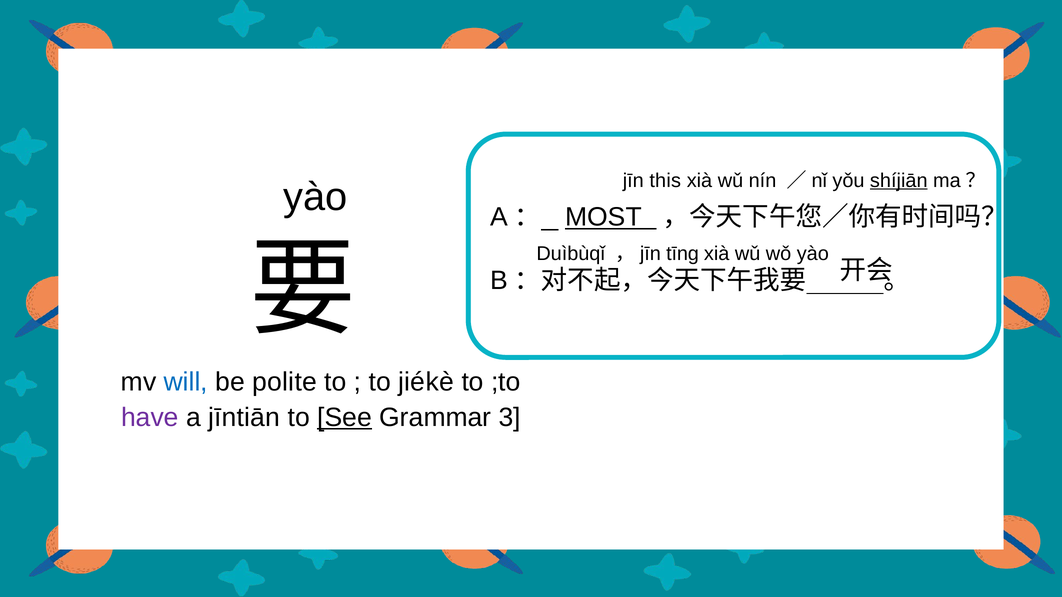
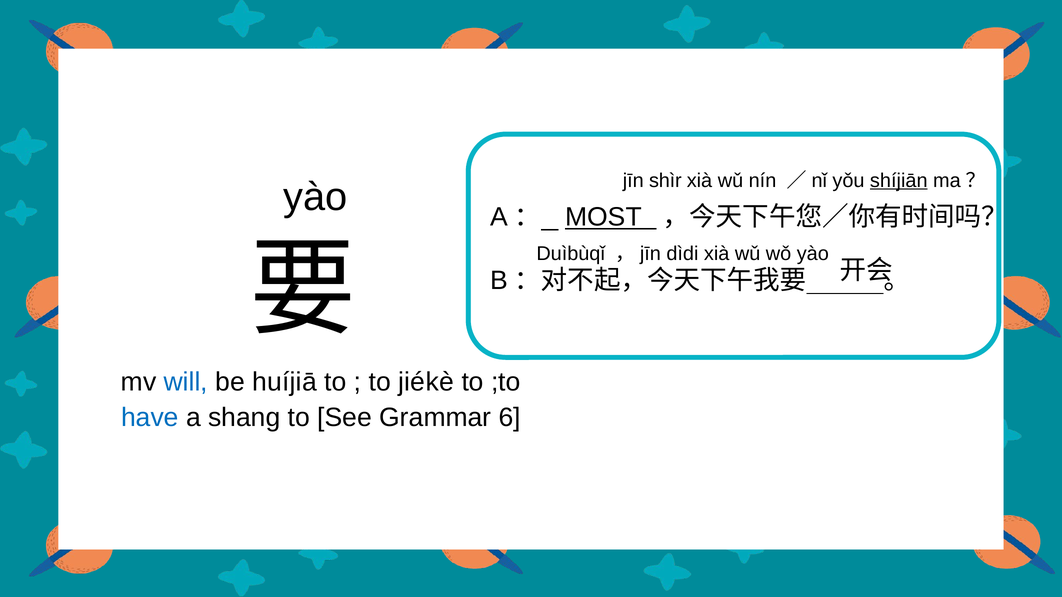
this: this -> shìr (665, 181)
tīng: tīng -> dìdi (682, 254)
polite: polite -> huíjiā (285, 382)
have colour: purple -> blue (150, 418)
jīntiān: jīntiān -> shang (244, 418)
See underline: present -> none (345, 418)
3: 3 -> 6 (510, 418)
